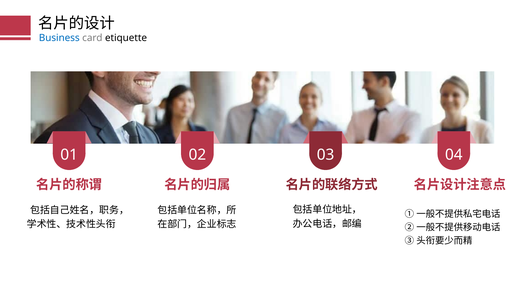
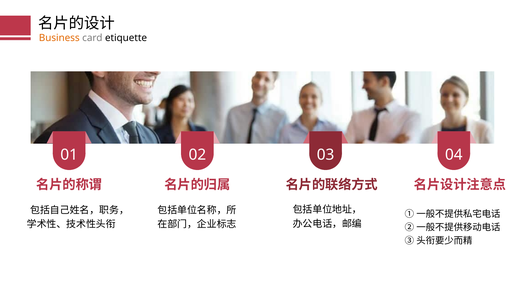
Business colour: blue -> orange (59, 38)
